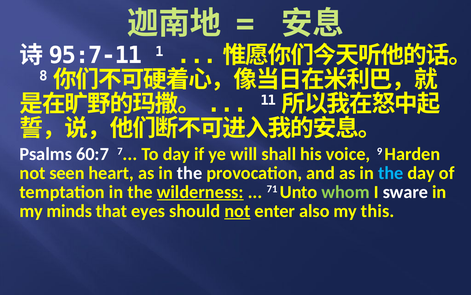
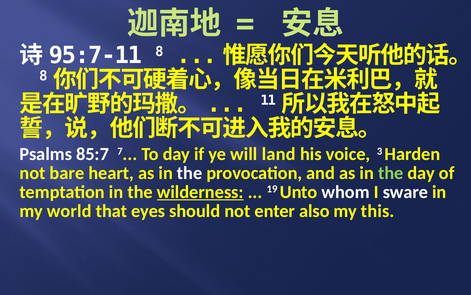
1: 1 -> 8 (159, 51)
60:7: 60:7 -> 85:7 (93, 154)
shall: shall -> land (279, 154)
9: 9 -> 3 (380, 151)
seen: seen -> bare (67, 173)
the colour: light blue -> light green (391, 173)
71: 71 -> 19 (272, 189)
whom colour: light green -> white (346, 192)
minds: minds -> world (69, 211)
not underline: present -> none (237, 211)
